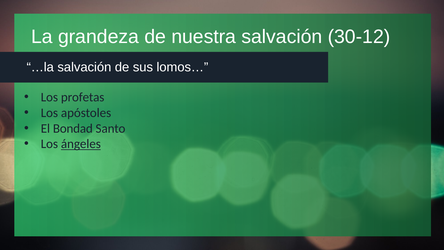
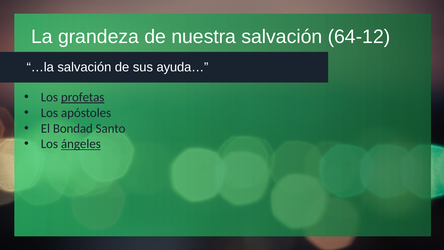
30-12: 30-12 -> 64-12 (359, 37)
lomos…: lomos… -> ayuda… (182, 67)
profetas underline: none -> present (83, 97)
